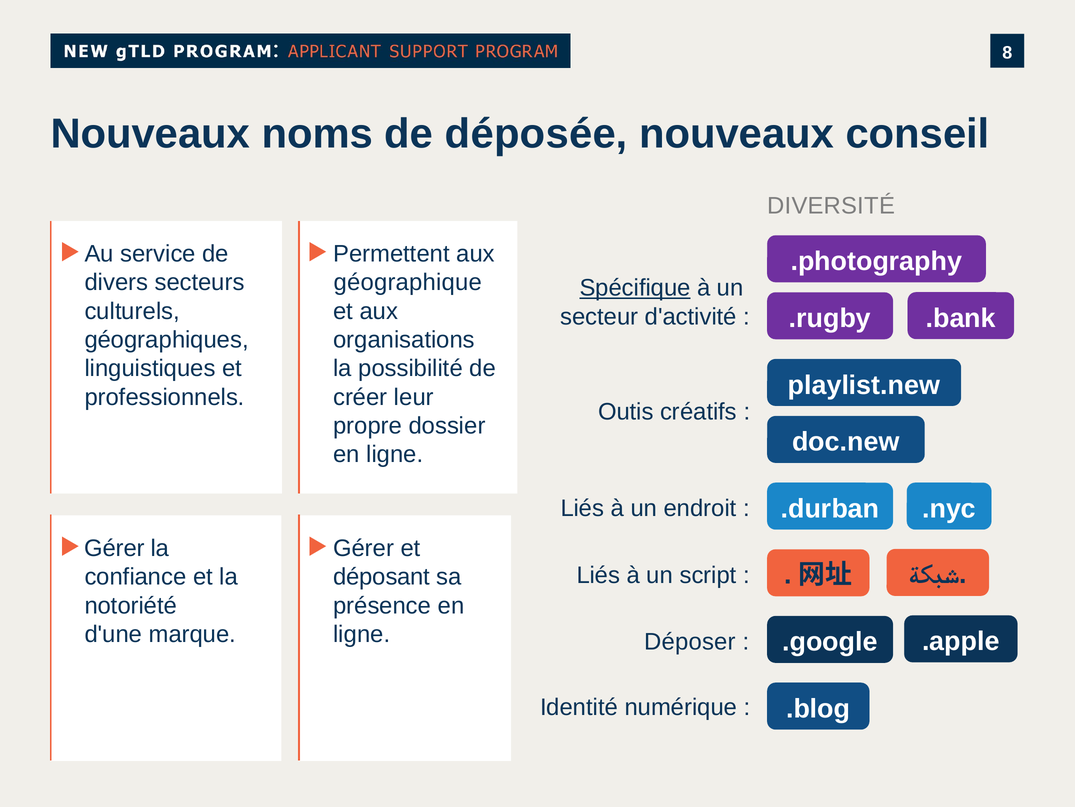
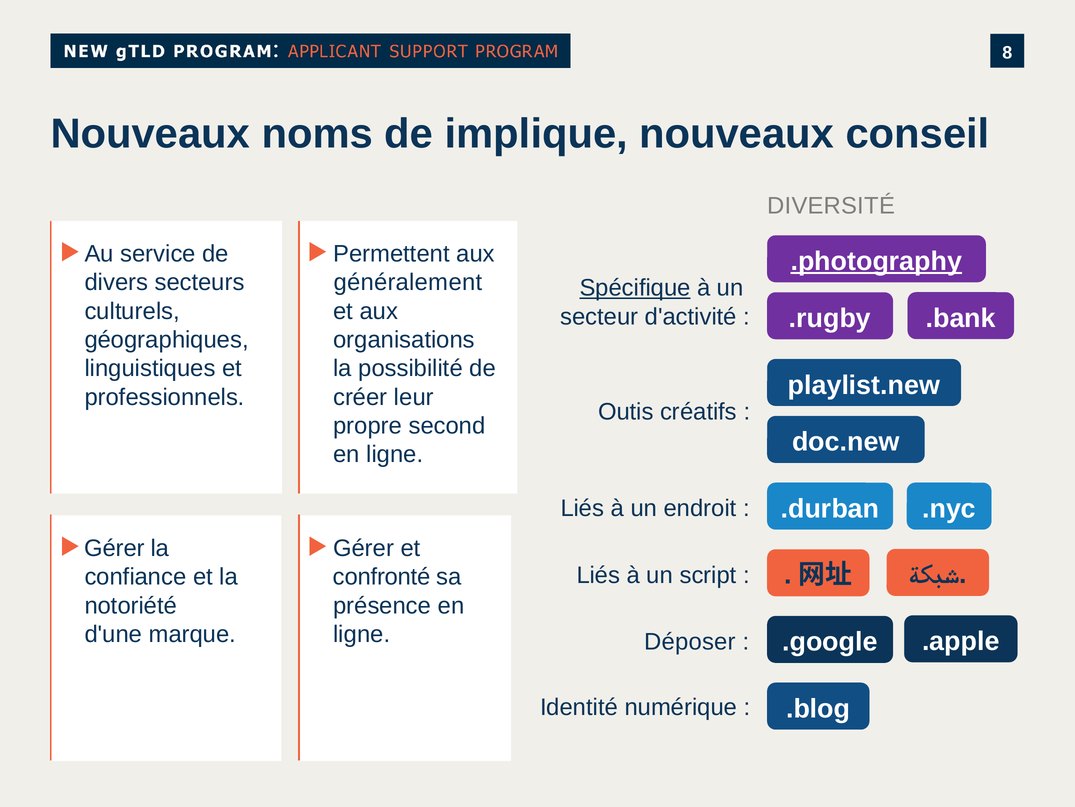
déposée: déposée -> implique (536, 134)
.photography underline: none -> present (876, 261)
géographique: géographique -> généralement (408, 282)
dossier: dossier -> second (447, 426)
déposant: déposant -> confronté (382, 576)
